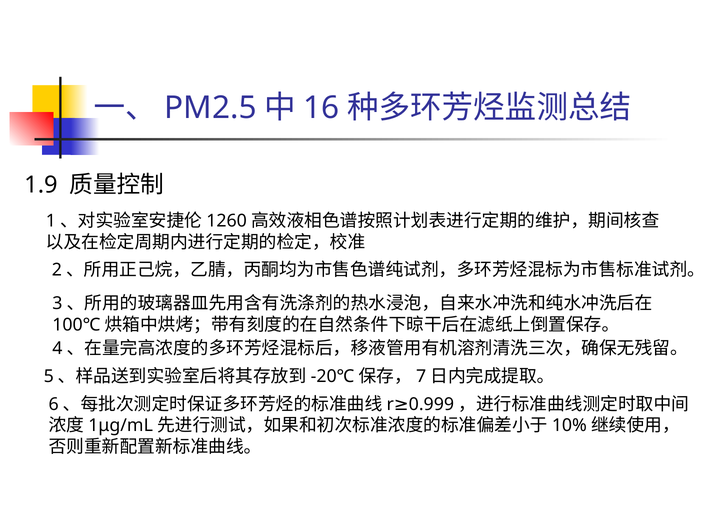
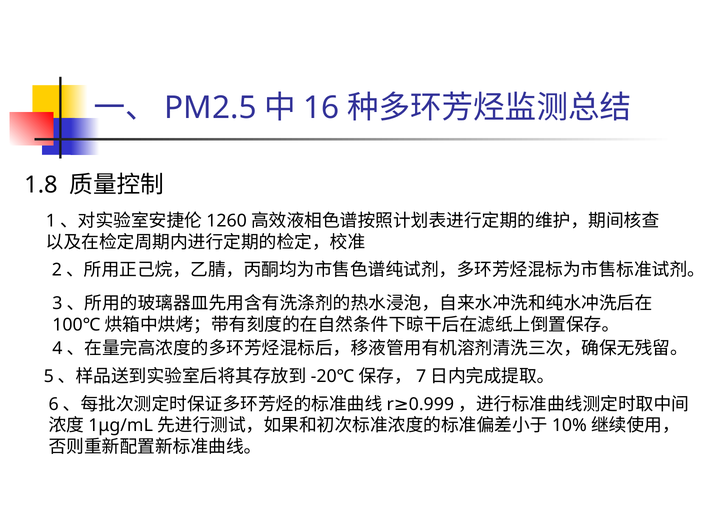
1.9: 1.9 -> 1.8 (41, 185)
